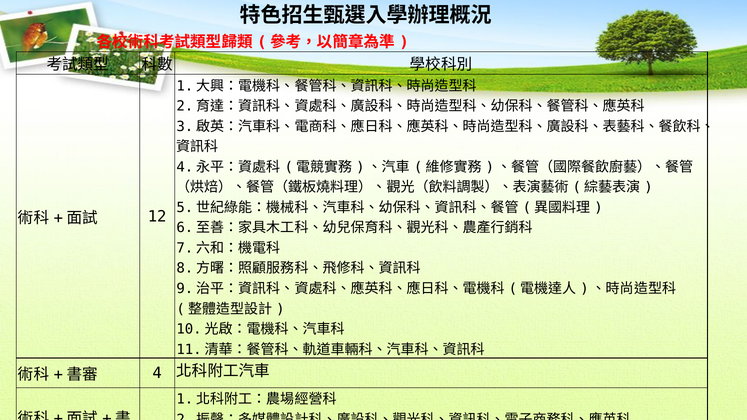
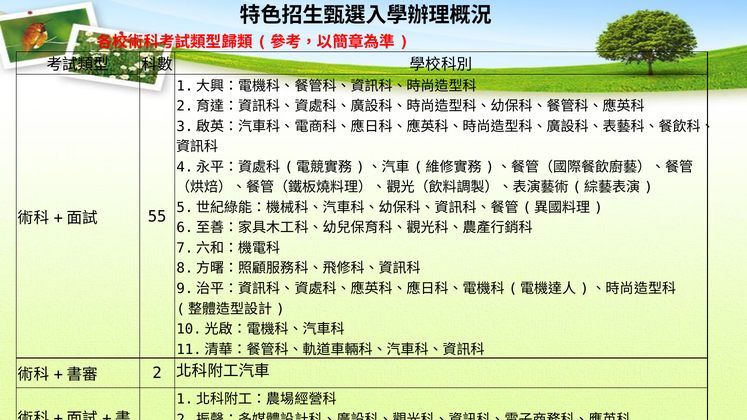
12: 12 -> 55 (157, 217)
4: 4 -> 2 (157, 373)
